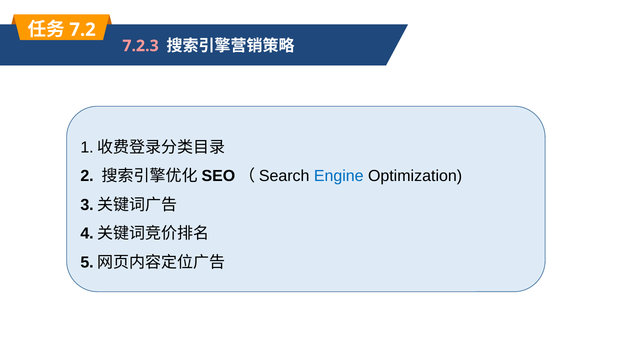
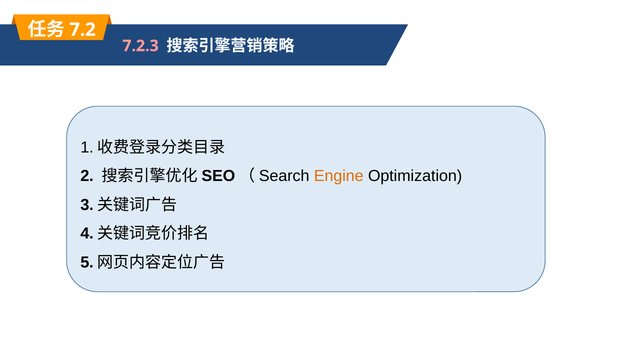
Engine colour: blue -> orange (339, 176)
